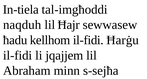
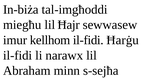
In-tiela: In-tiela -> In-biża (21, 10)
naqduh: naqduh -> miegħu (22, 25)
ħadu: ħadu -> imur (15, 40)
jqajjem: jqajjem -> narawx (64, 55)
